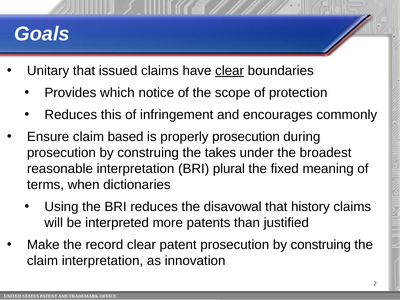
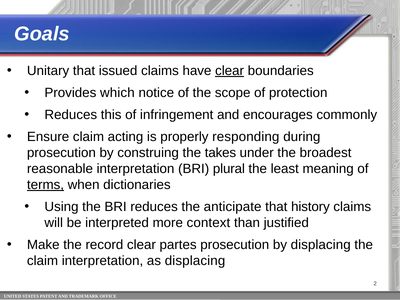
based: based -> acting (125, 137)
properly prosecution: prosecution -> responding (246, 137)
fixed: fixed -> least (285, 169)
terms underline: none -> present (45, 185)
disavowal: disavowal -> anticipate (233, 207)
patents: patents -> context (208, 223)
clear patent: patent -> partes (178, 245)
construing: construing -> displacing (321, 245)
as innovation: innovation -> displacing (195, 261)
